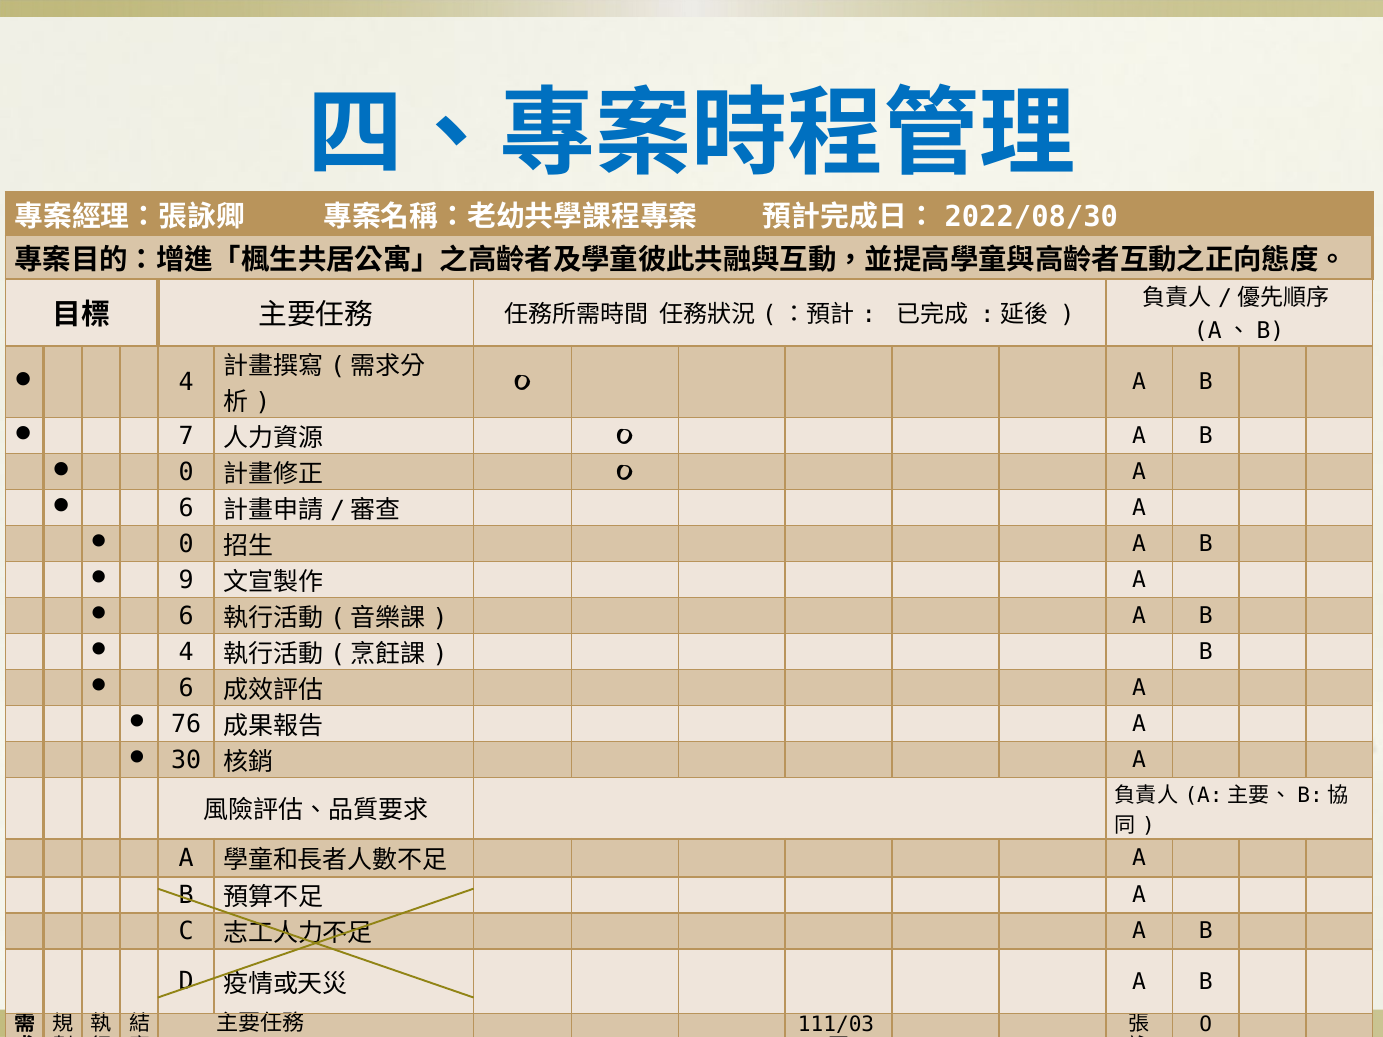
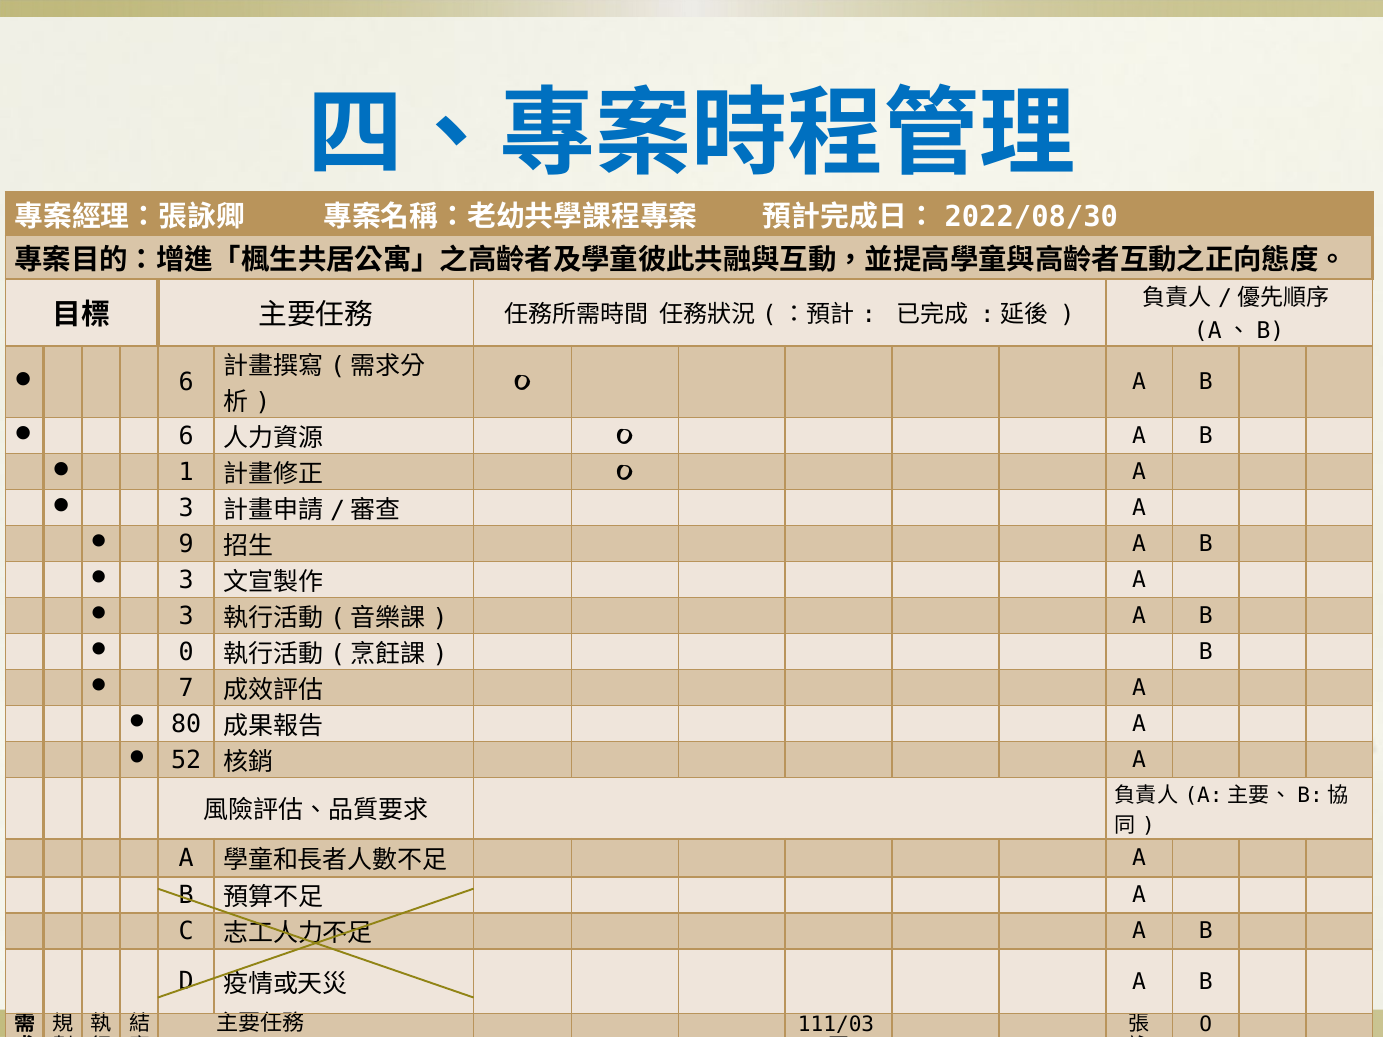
4: 4 -> 6 (186, 382)
7: 7 -> 6 (186, 436)
0: 0 -> 1 (186, 472)
6: 6 -> 3 (186, 508)
0: 0 -> 9 (186, 544)
9: 9 -> 3 (186, 580)
6: 6 -> 3 (186, 616)
4: 4 -> 0 (186, 652)
6: 6 -> 7 (186, 688)
76: 76 -> 80 (186, 724)
30: 30 -> 52 (186, 760)
